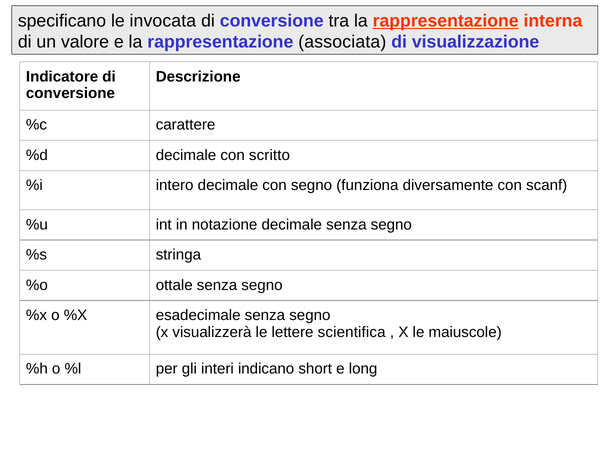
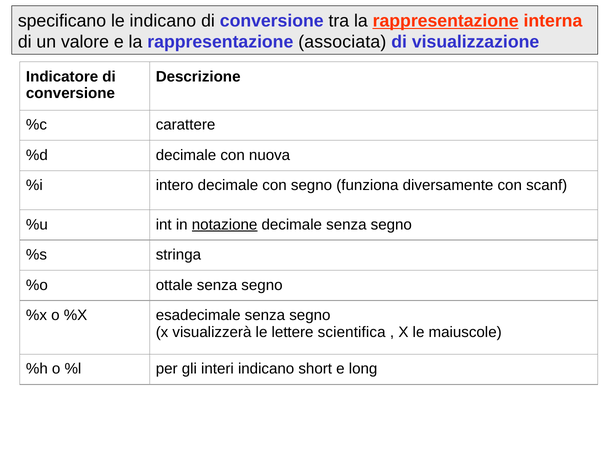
le invocata: invocata -> indicano (163, 21)
scritto: scritto -> nuova (270, 155)
notazione underline: none -> present (225, 224)
